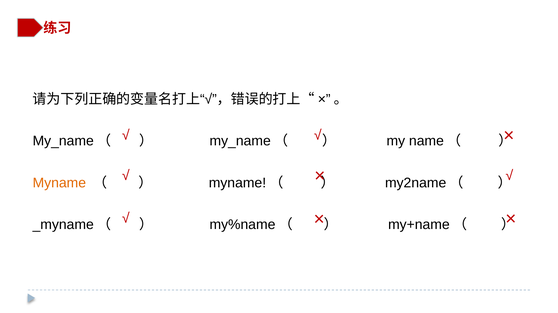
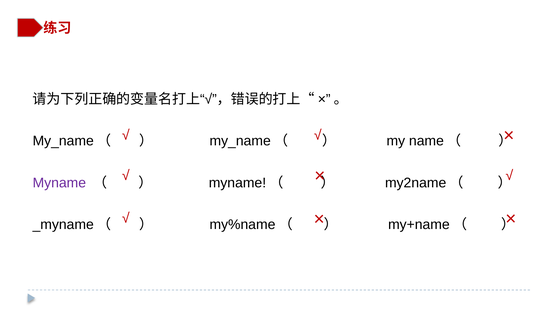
Myname colour: orange -> purple (59, 183)
